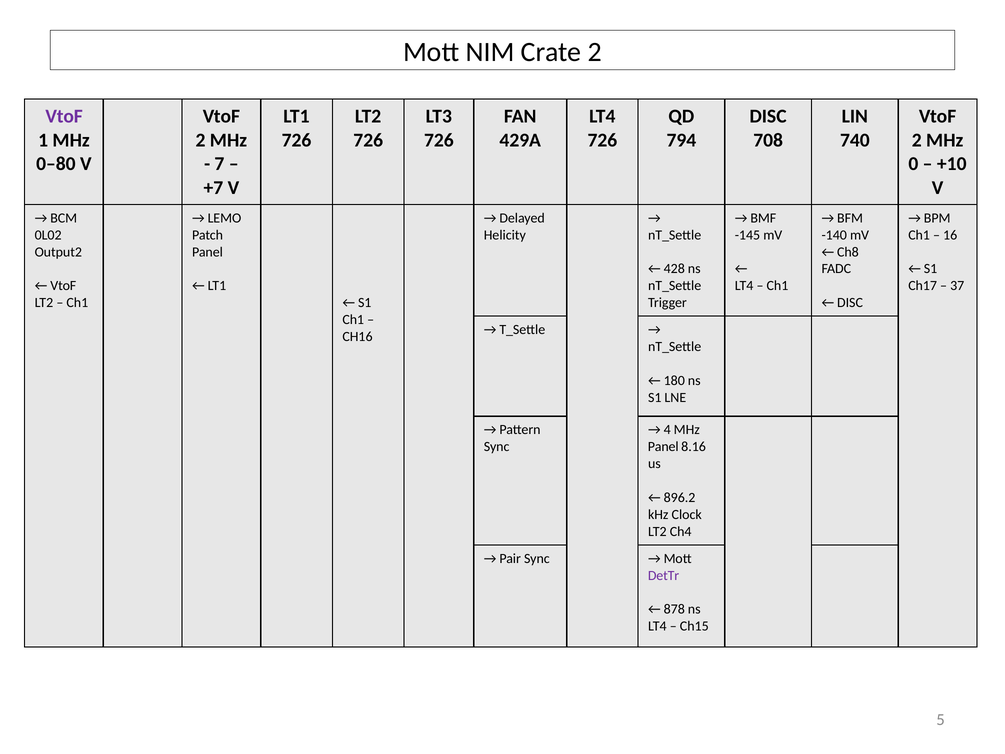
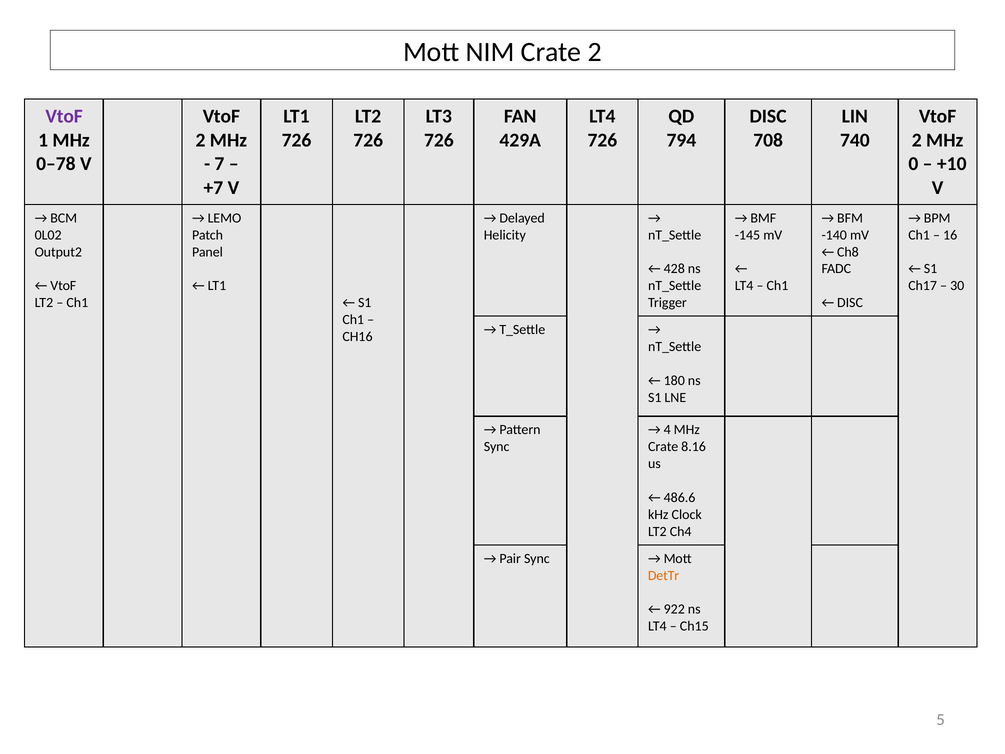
0–80: 0–80 -> 0–78 (56, 164)
37: 37 -> 30 (957, 286)
Panel: Panel -> Crate (663, 447)
896.2: 896.2 -> 486.6 (680, 497)
DetTr colour: purple -> orange (664, 575)
878: 878 -> 922 (674, 609)
